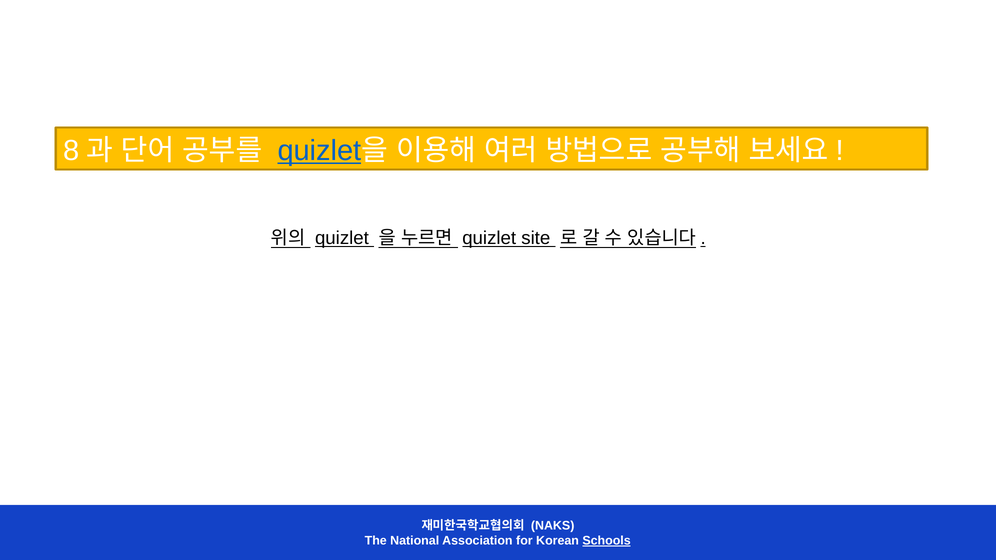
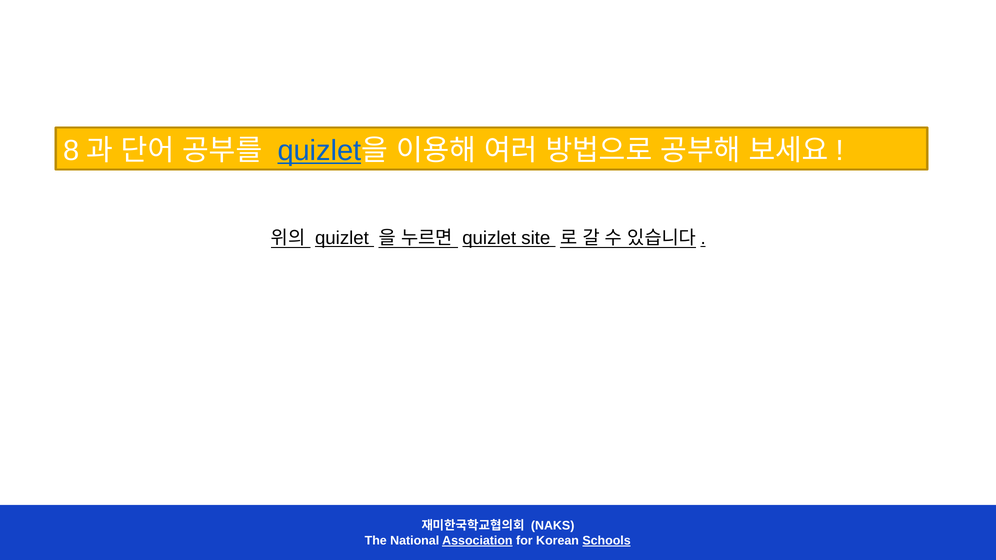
Association underline: none -> present (477, 541)
